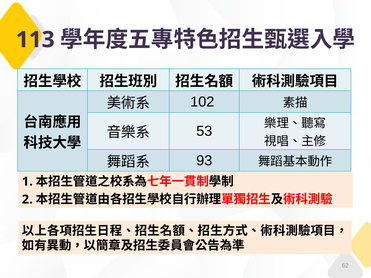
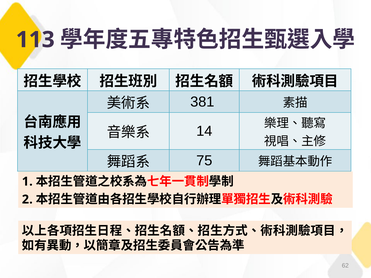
102: 102 -> 381 (202, 102)
53: 53 -> 14 (204, 131)
93: 93 -> 75 (204, 161)
